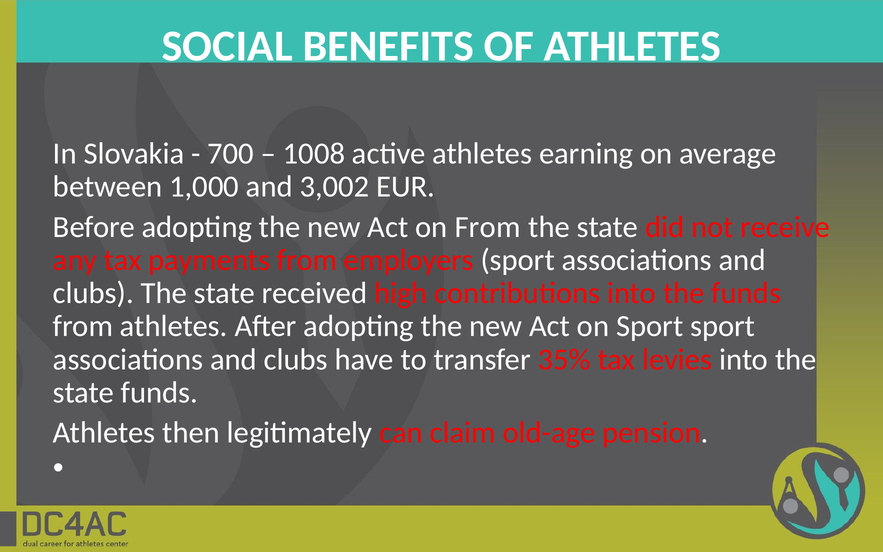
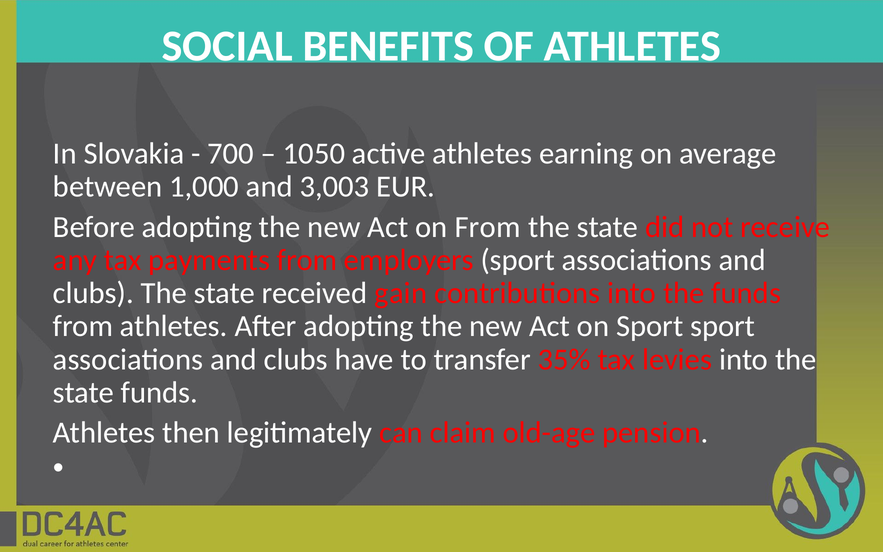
1008: 1008 -> 1050 (314, 154)
3,002: 3,002 -> 3,003 (334, 187)
high: high -> gain (401, 293)
